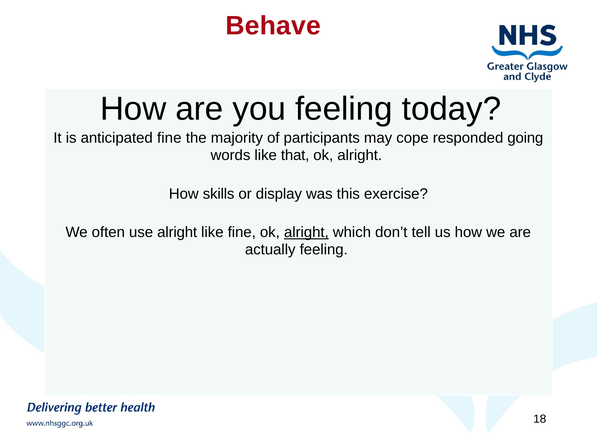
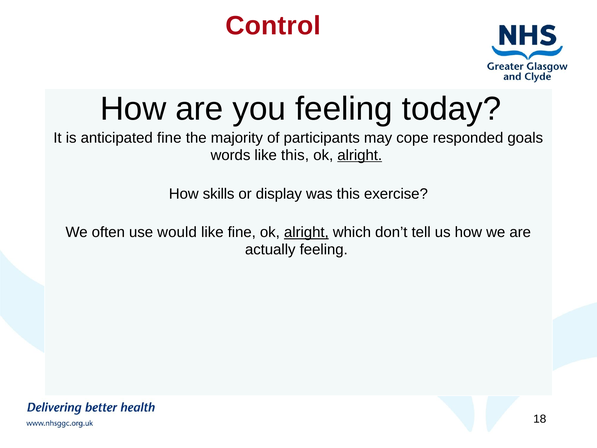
Behave: Behave -> Control (273, 26)
going: going -> goals (525, 138)
like that: that -> this (295, 155)
alright underline: none -> present (360, 155)
use alright: alright -> would (177, 232)
